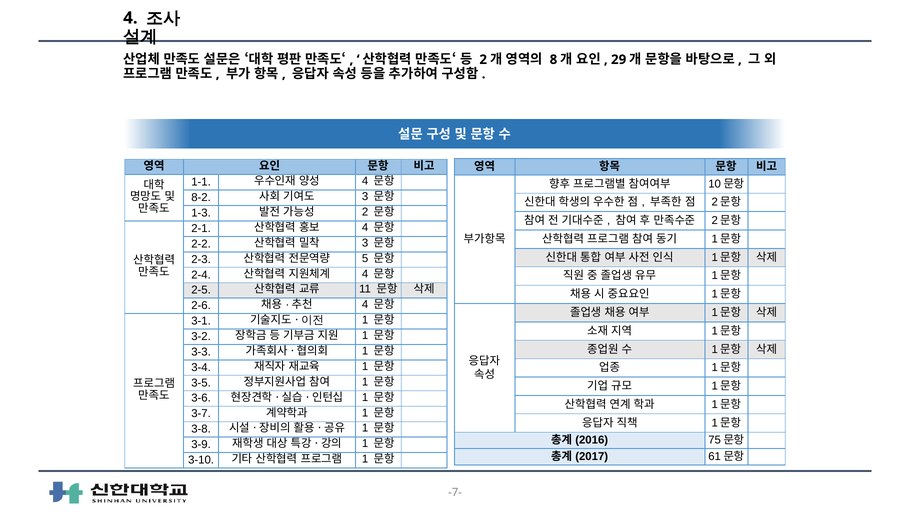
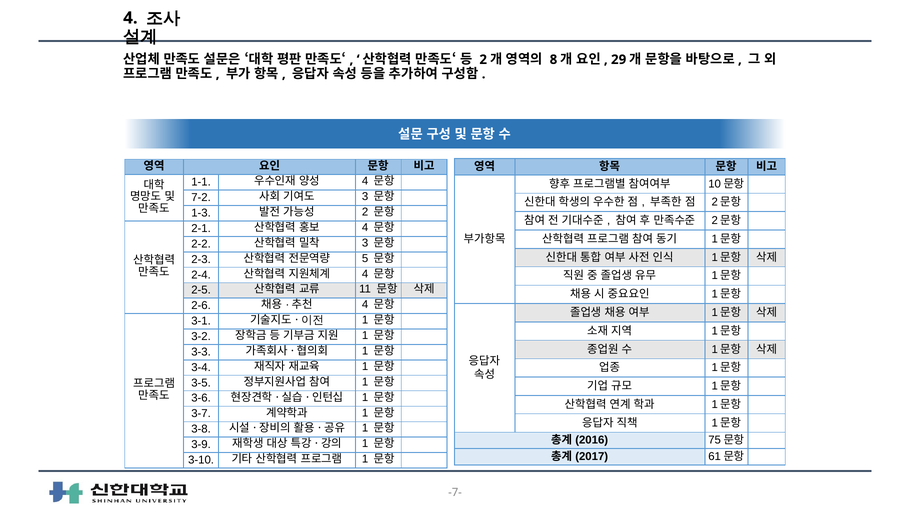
8-2: 8-2 -> 7-2 (201, 197)
